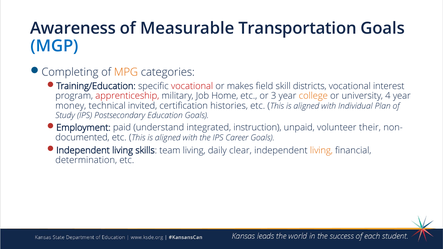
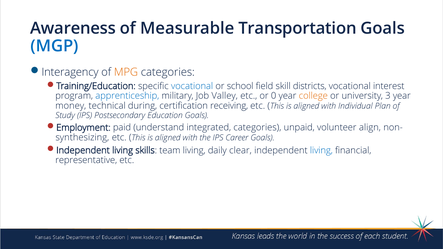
Completing: Completing -> Interagency (70, 72)
vocational colour: red -> blue (192, 86)
makes: makes -> school (240, 86)
apprenticeship colour: red -> blue (127, 96)
Home: Home -> Valley (225, 96)
3: 3 -> 0 (274, 96)
4: 4 -> 3 (388, 96)
invited: invited -> during (142, 106)
histories: histories -> receiving (229, 106)
integrated instruction: instruction -> categories (257, 128)
their: their -> align (370, 128)
documented: documented -> synthesizing (82, 138)
living colour: orange -> blue (321, 150)
determination: determination -> representative (86, 160)
